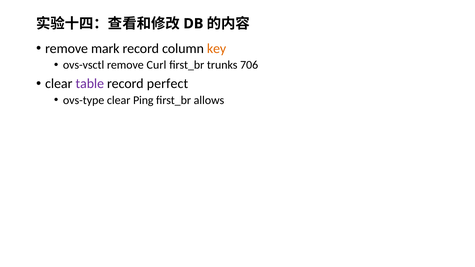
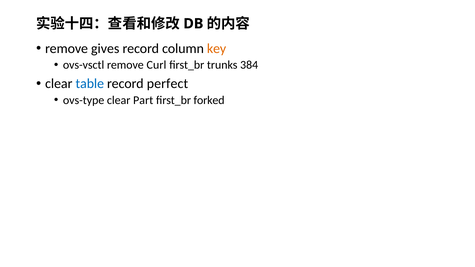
mark: mark -> gives (105, 49)
706: 706 -> 384 (249, 65)
table colour: purple -> blue (90, 84)
Ping: Ping -> Part (143, 100)
allows: allows -> forked (209, 100)
